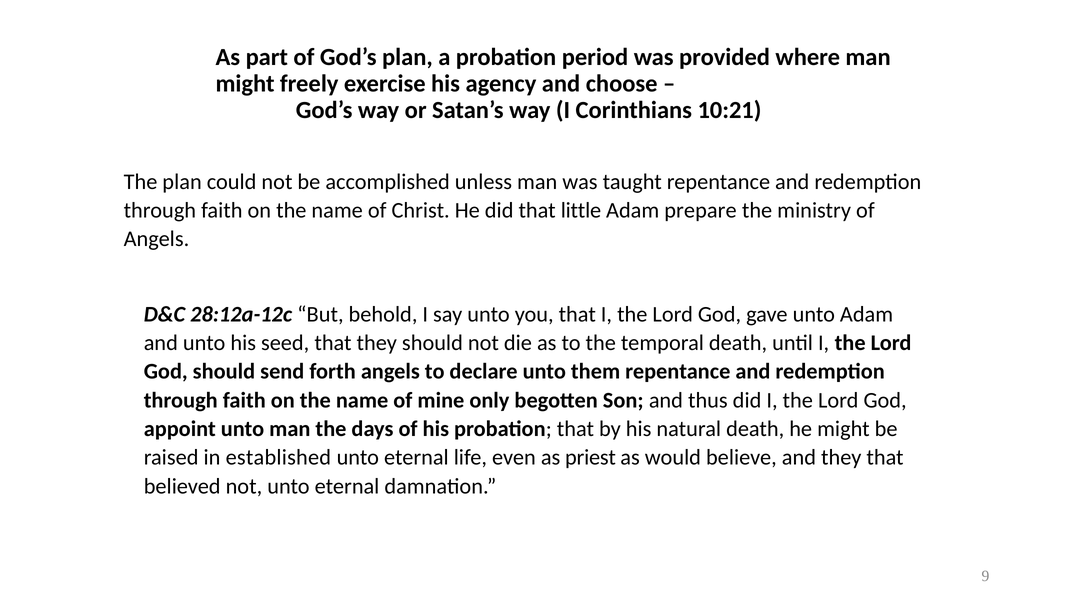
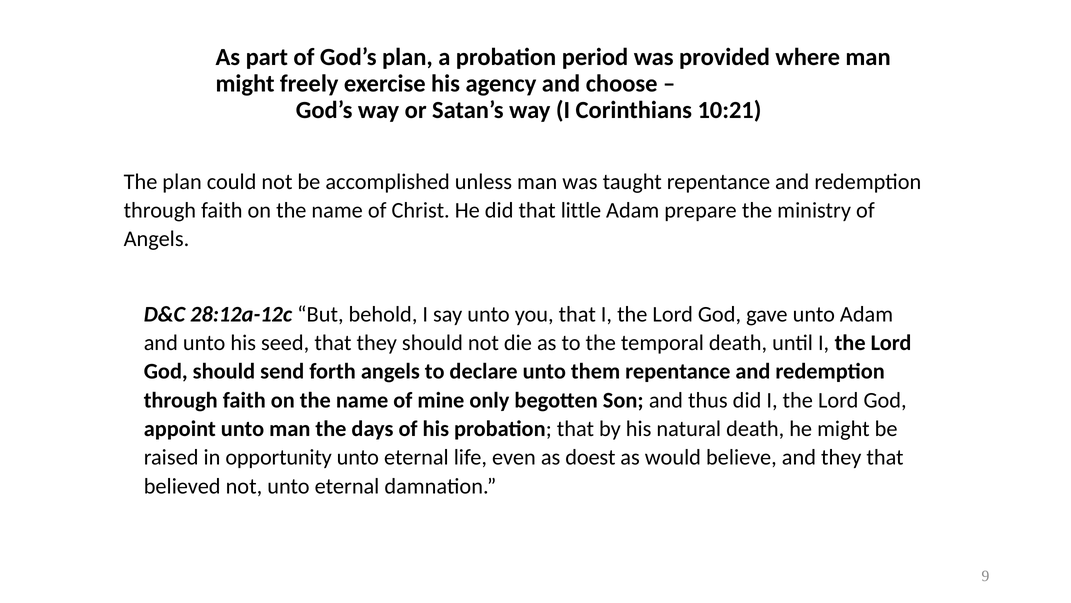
established: established -> opportunity (279, 457)
priest: priest -> doest (590, 457)
